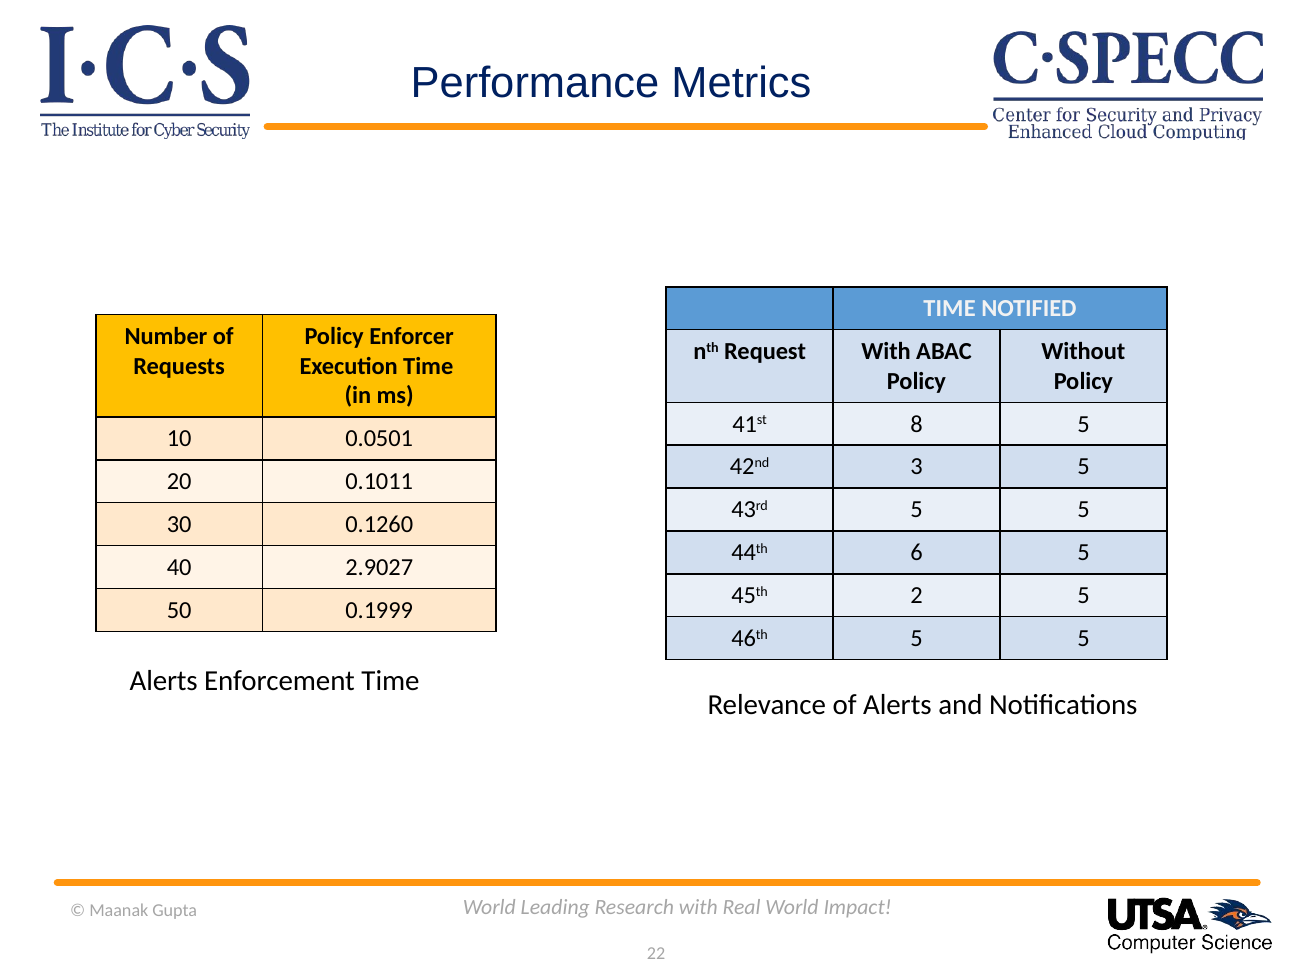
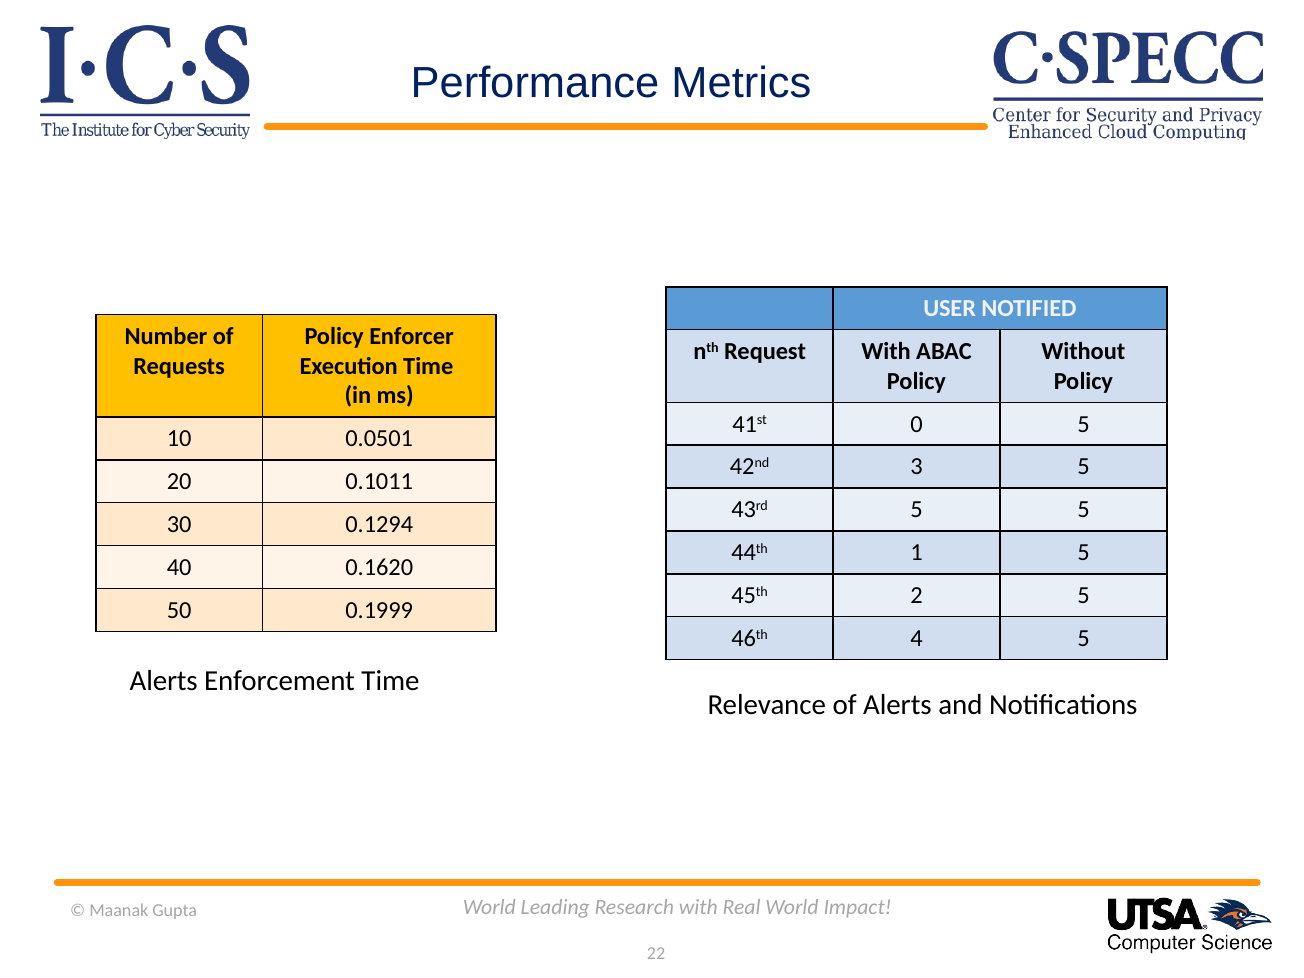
TIME: TIME -> USER (950, 309)
8: 8 -> 0 (917, 424)
0.1260: 0.1260 -> 0.1294 (379, 524)
6: 6 -> 1 (917, 553)
2.9027: 2.9027 -> 0.1620 (379, 567)
46th 5: 5 -> 4 (917, 638)
